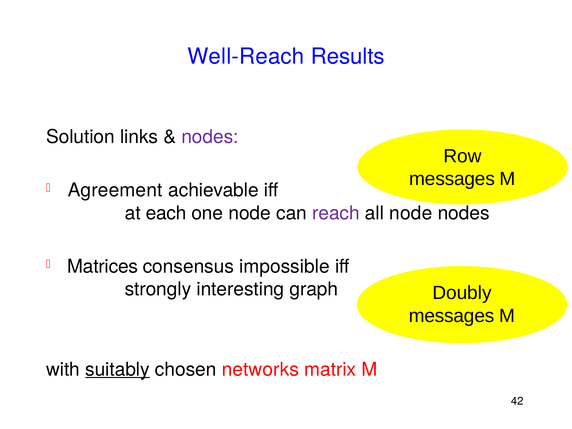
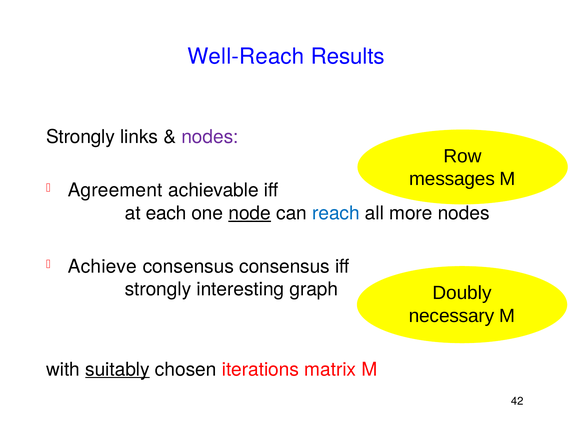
Solution: Solution -> Strongly (81, 137)
node underline: none -> present (250, 213)
reach colour: purple -> blue (336, 213)
all node: node -> more (411, 213)
Matrices: Matrices -> Achieve (102, 266)
consensus impossible: impossible -> consensus (285, 266)
messages: messages -> necessary (452, 316)
networks: networks -> iterations (260, 369)
